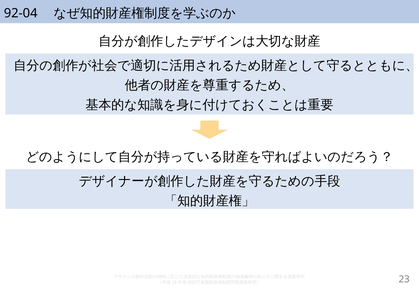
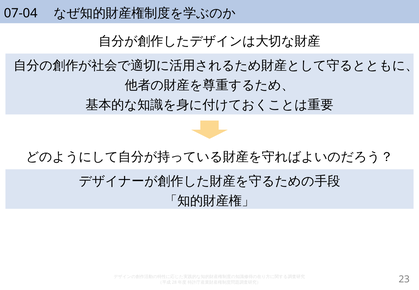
92-04: 92-04 -> 07-04 (21, 13)
